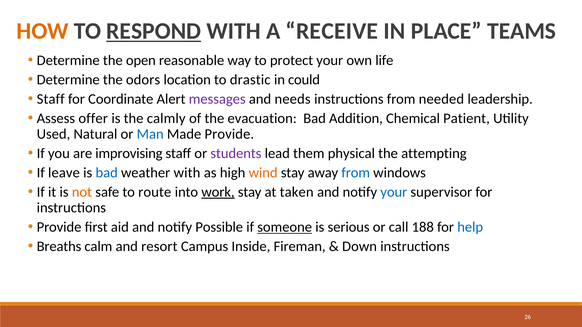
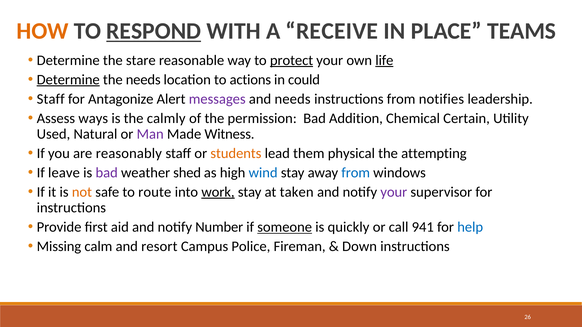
open: open -> stare (141, 60)
protect underline: none -> present (292, 60)
life underline: none -> present (384, 60)
Determine underline: none -> present (68, 80)
the odors: odors -> needs (143, 80)
drastic: drastic -> actions (250, 80)
Coordinate: Coordinate -> Antagonize (121, 99)
needed: needed -> notifies (441, 99)
offer: offer -> ways (93, 118)
evacuation: evacuation -> permission (262, 118)
Patient: Patient -> Certain (467, 118)
Man colour: blue -> purple (150, 134)
Made Provide: Provide -> Witness (229, 134)
improvising: improvising -> reasonably (129, 154)
students colour: purple -> orange (236, 154)
bad colour: blue -> purple (107, 173)
weather with: with -> shed (187, 173)
wind colour: orange -> blue (263, 173)
your colour: blue -> purple (394, 192)
Possible: Possible -> Number (219, 227)
serious: serious -> quickly (349, 227)
188: 188 -> 941 (423, 227)
Breaths: Breaths -> Missing (59, 247)
Inside: Inside -> Police (251, 247)
